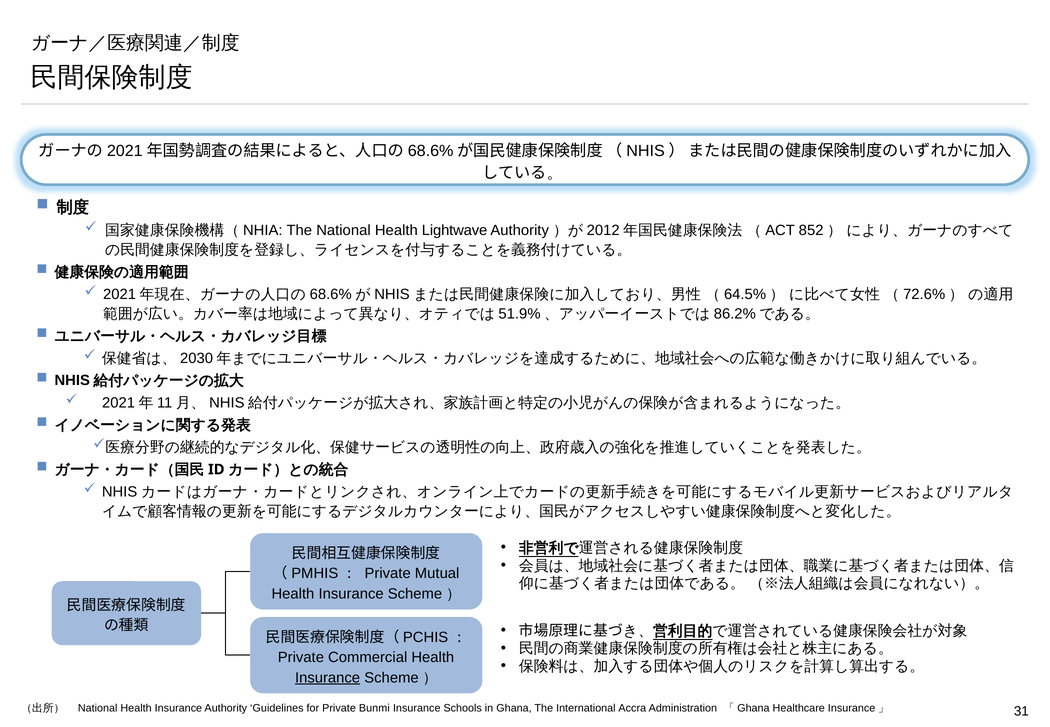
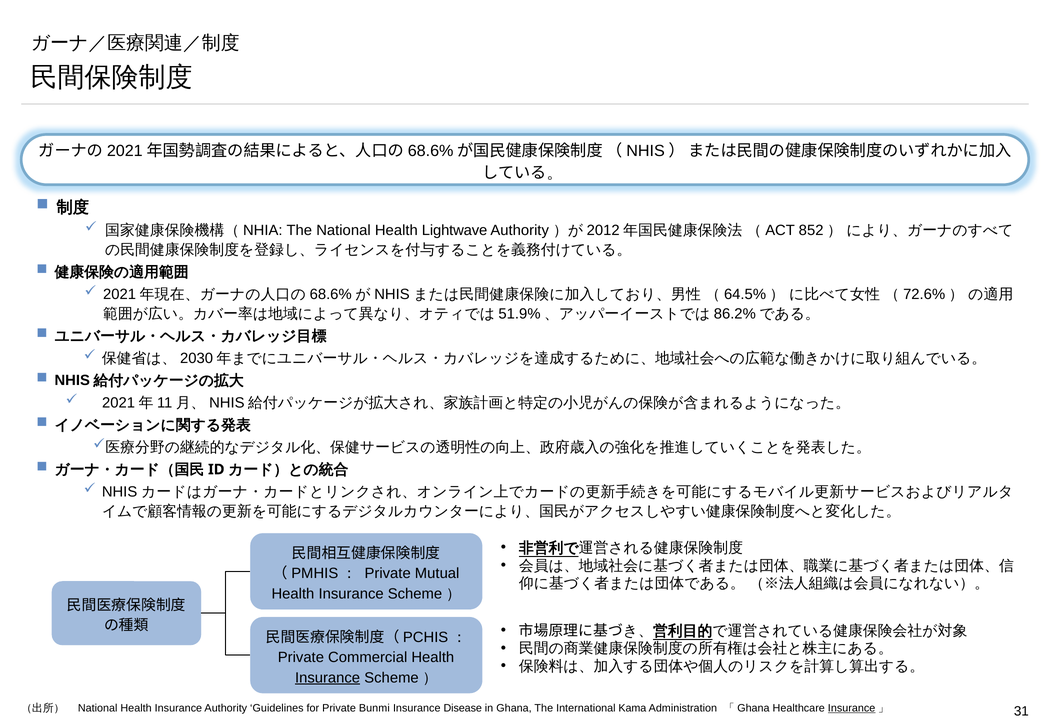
Schools: Schools -> Disease (463, 708)
Accra: Accra -> Kama (632, 708)
Insurance underline: none -> present (852, 708)
